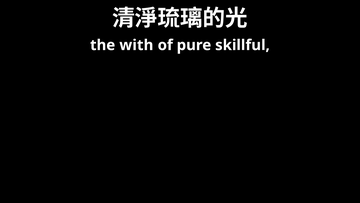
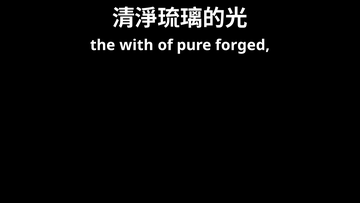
skillful: skillful -> forged (242, 45)
